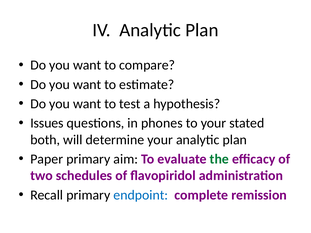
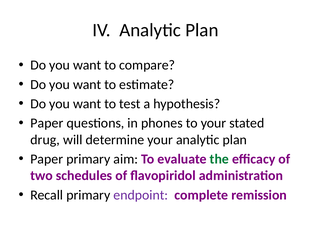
Issues: Issues -> Paper (47, 123)
both: both -> drug (45, 140)
endpoint colour: blue -> purple (141, 195)
